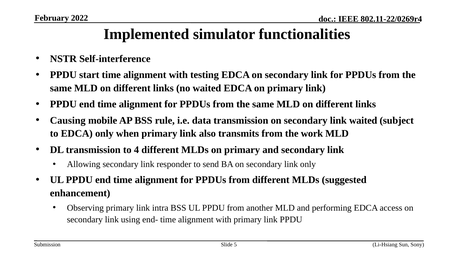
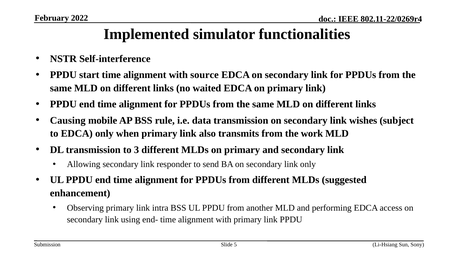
testing: testing -> source (204, 75)
link waited: waited -> wishes (363, 121)
4: 4 -> 3 (137, 150)
